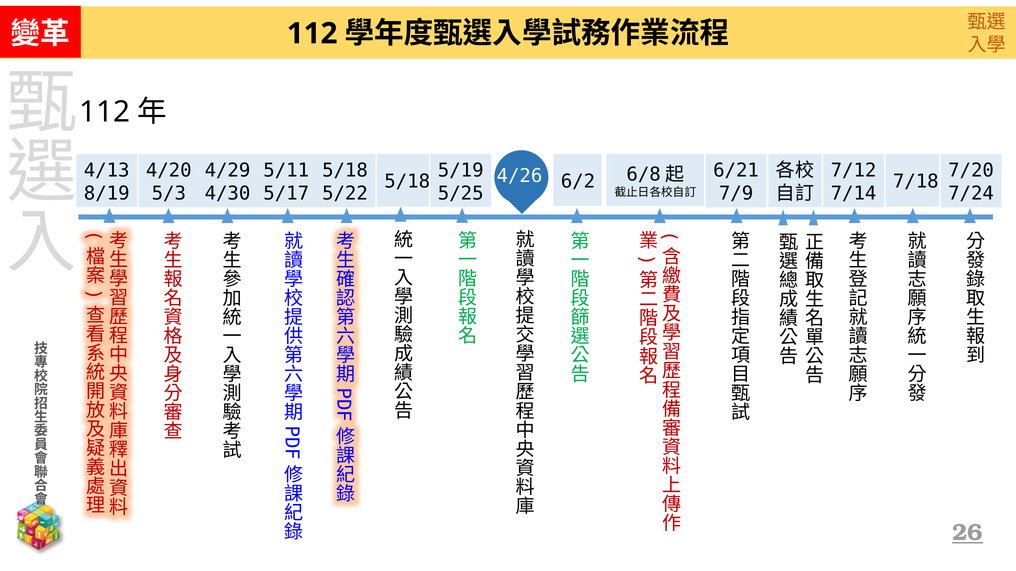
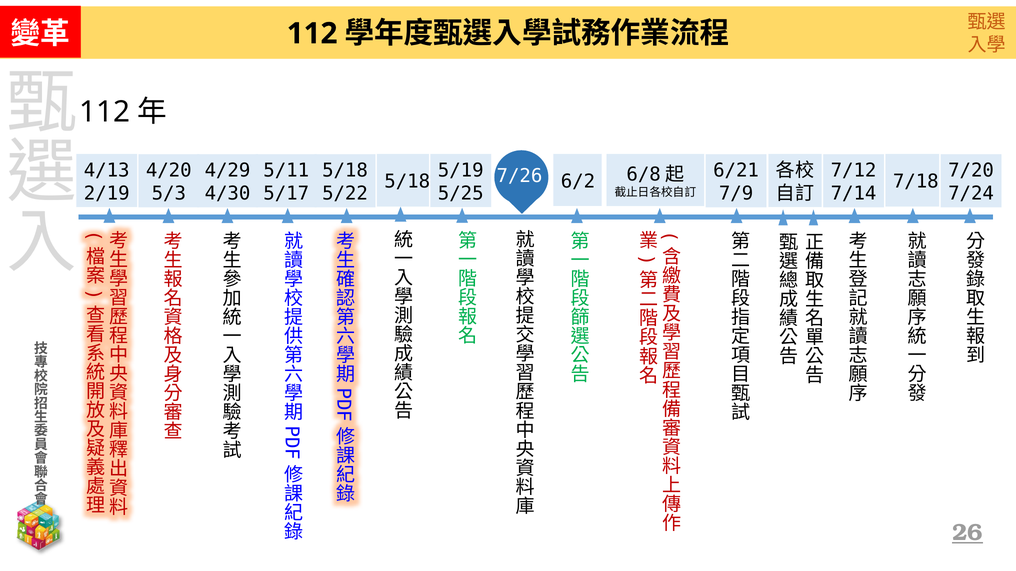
4/26: 4/26 -> 7/26 (519, 176)
8/19: 8/19 -> 2/19 (107, 193)
